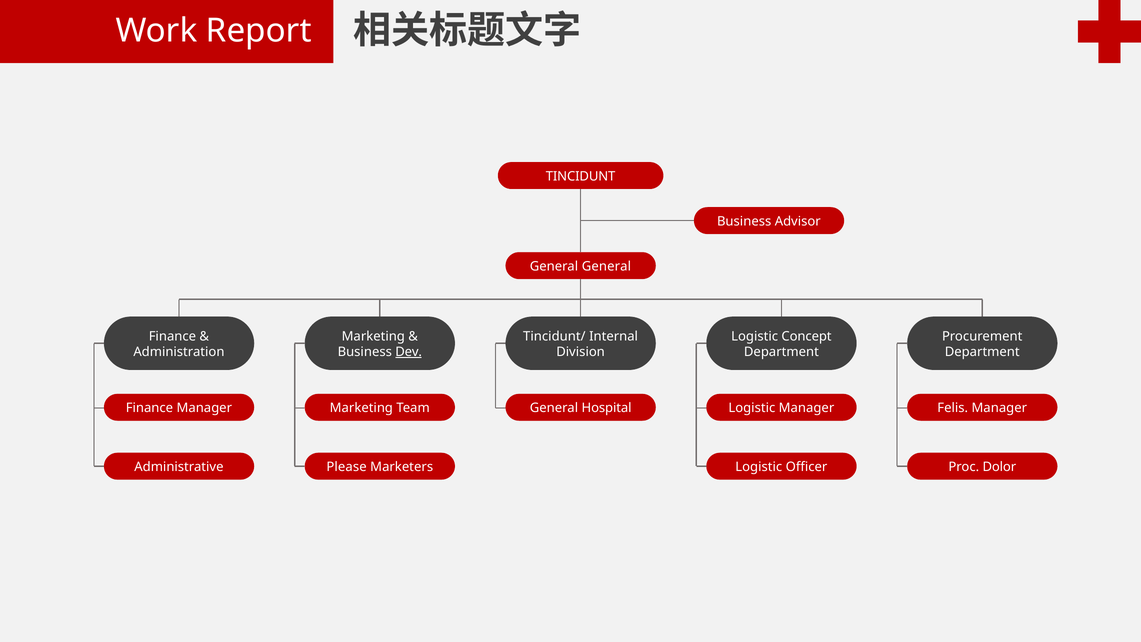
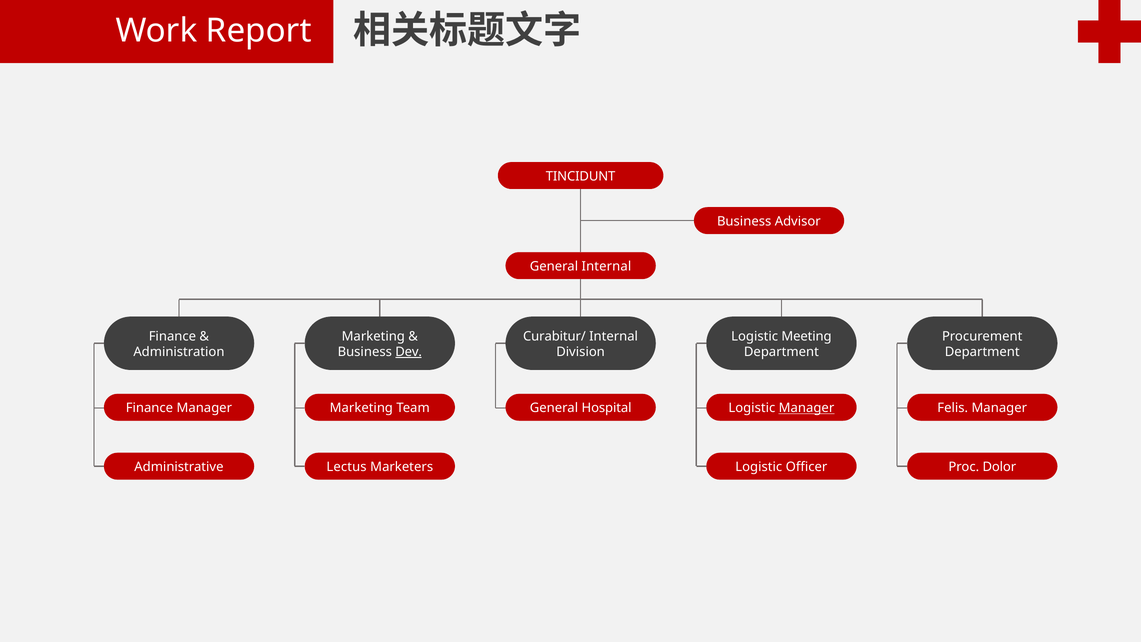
General General: General -> Internal (606, 266)
Tincidunt/: Tincidunt/ -> Curabitur/ (554, 336)
Concept: Concept -> Meeting (807, 336)
Manager underline: none -> present (807, 408)
Please: Please -> Lectus (347, 467)
